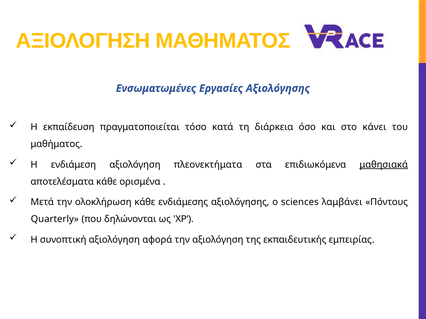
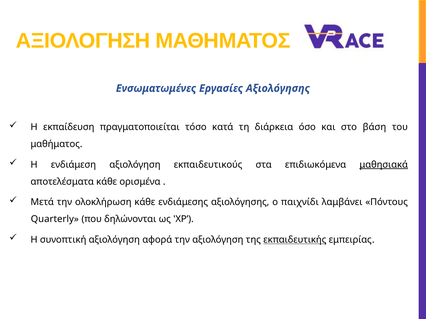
κάνει: κάνει -> βάση (374, 127)
πλεονεκτήματα: πλεονεκτήματα -> εκπαιδευτικούς (208, 165)
sciences: sciences -> παιχνίδι (300, 203)
εκπαιδευτικής underline: none -> present (295, 240)
